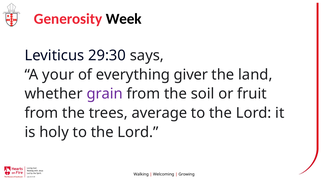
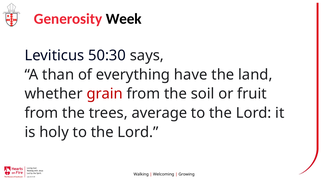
29:30: 29:30 -> 50:30 (107, 55)
your: your -> than (58, 75)
giver: giver -> have (191, 75)
grain colour: purple -> red (105, 94)
